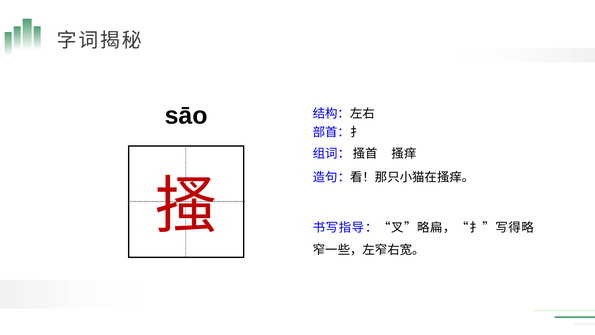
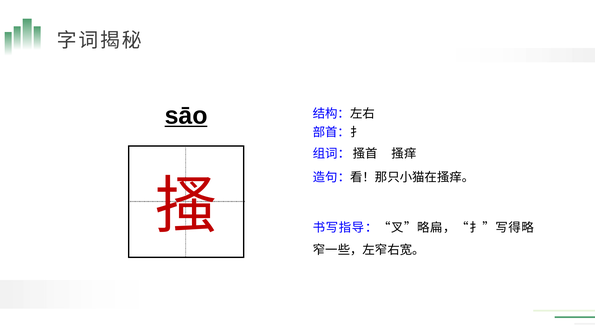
sāo underline: none -> present (186, 115)
